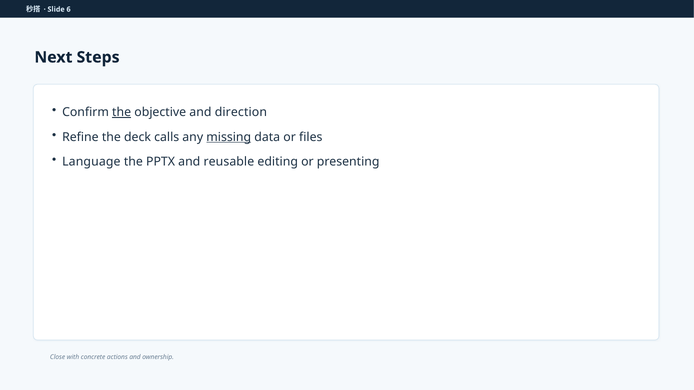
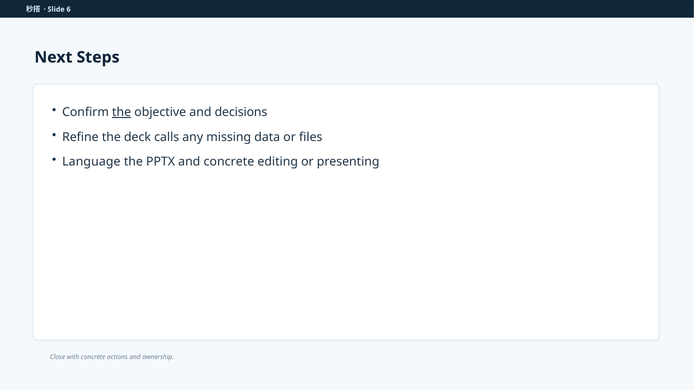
direction: direction -> decisions (241, 112)
missing underline: present -> none (229, 137)
and reusable: reusable -> concrete (229, 162)
